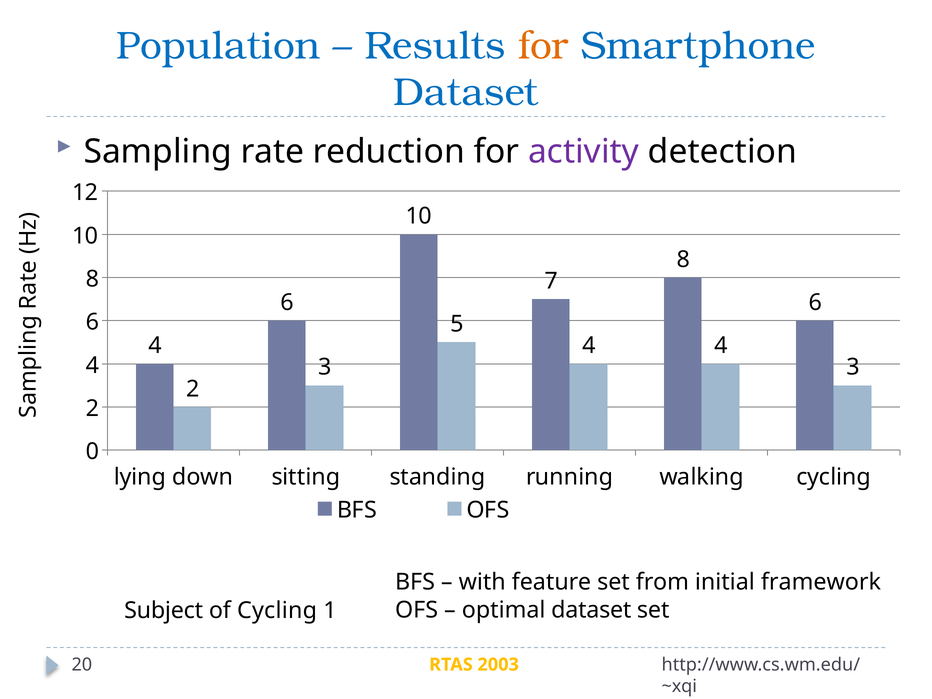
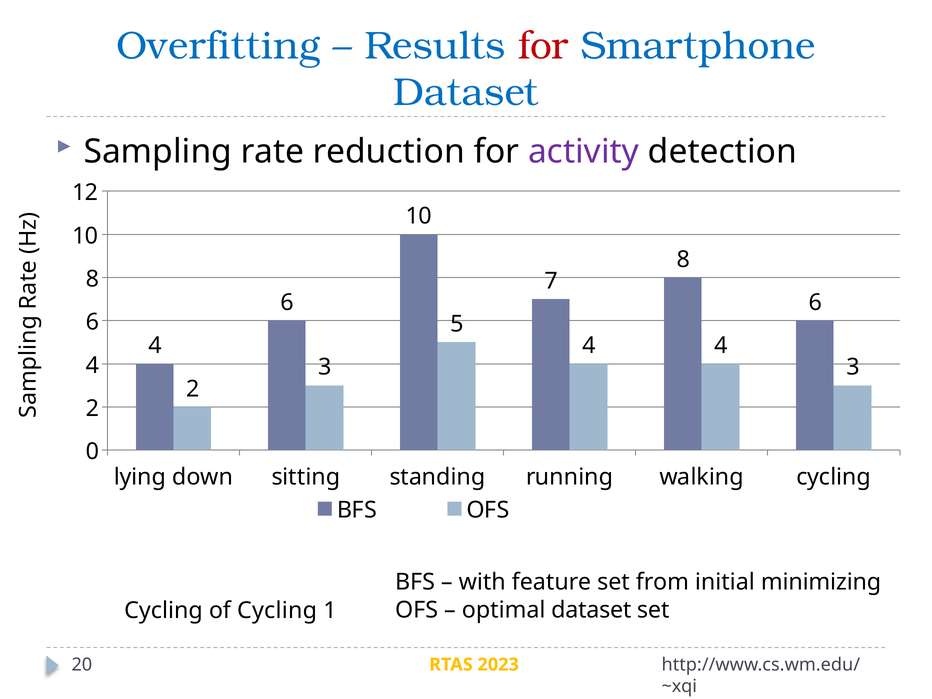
Population: Population -> Overfitting (218, 46)
for colour: orange -> red (543, 46)
framework: framework -> minimizing (821, 582)
Subject: Subject -> Cycling (163, 610)
2003: 2003 -> 2023 (498, 665)
